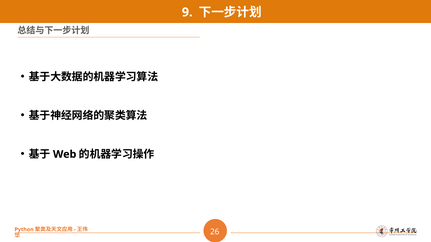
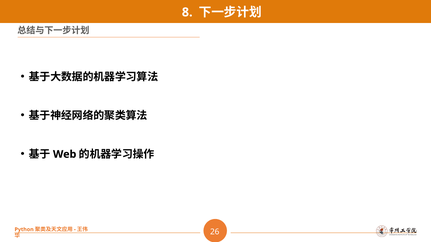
9: 9 -> 8 (187, 12)
